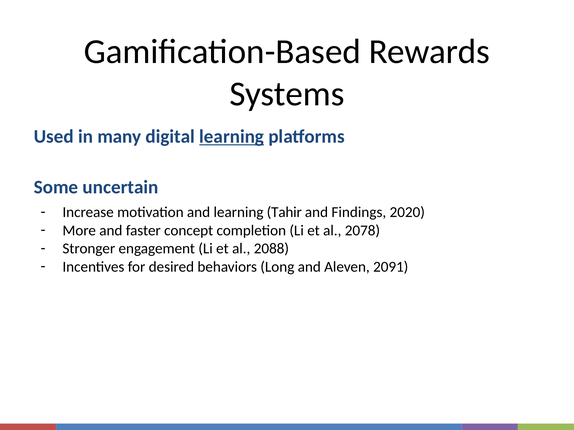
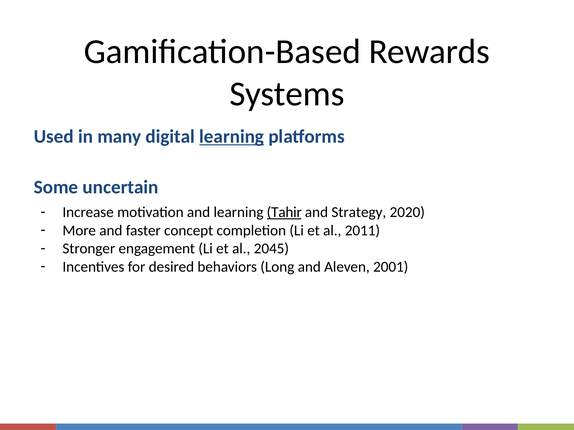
Tahir underline: none -> present (284, 213)
Findings: Findings -> Strategy (359, 213)
2078: 2078 -> 2011 (362, 231)
2088: 2088 -> 2045 (271, 249)
2091: 2091 -> 2001 (391, 267)
